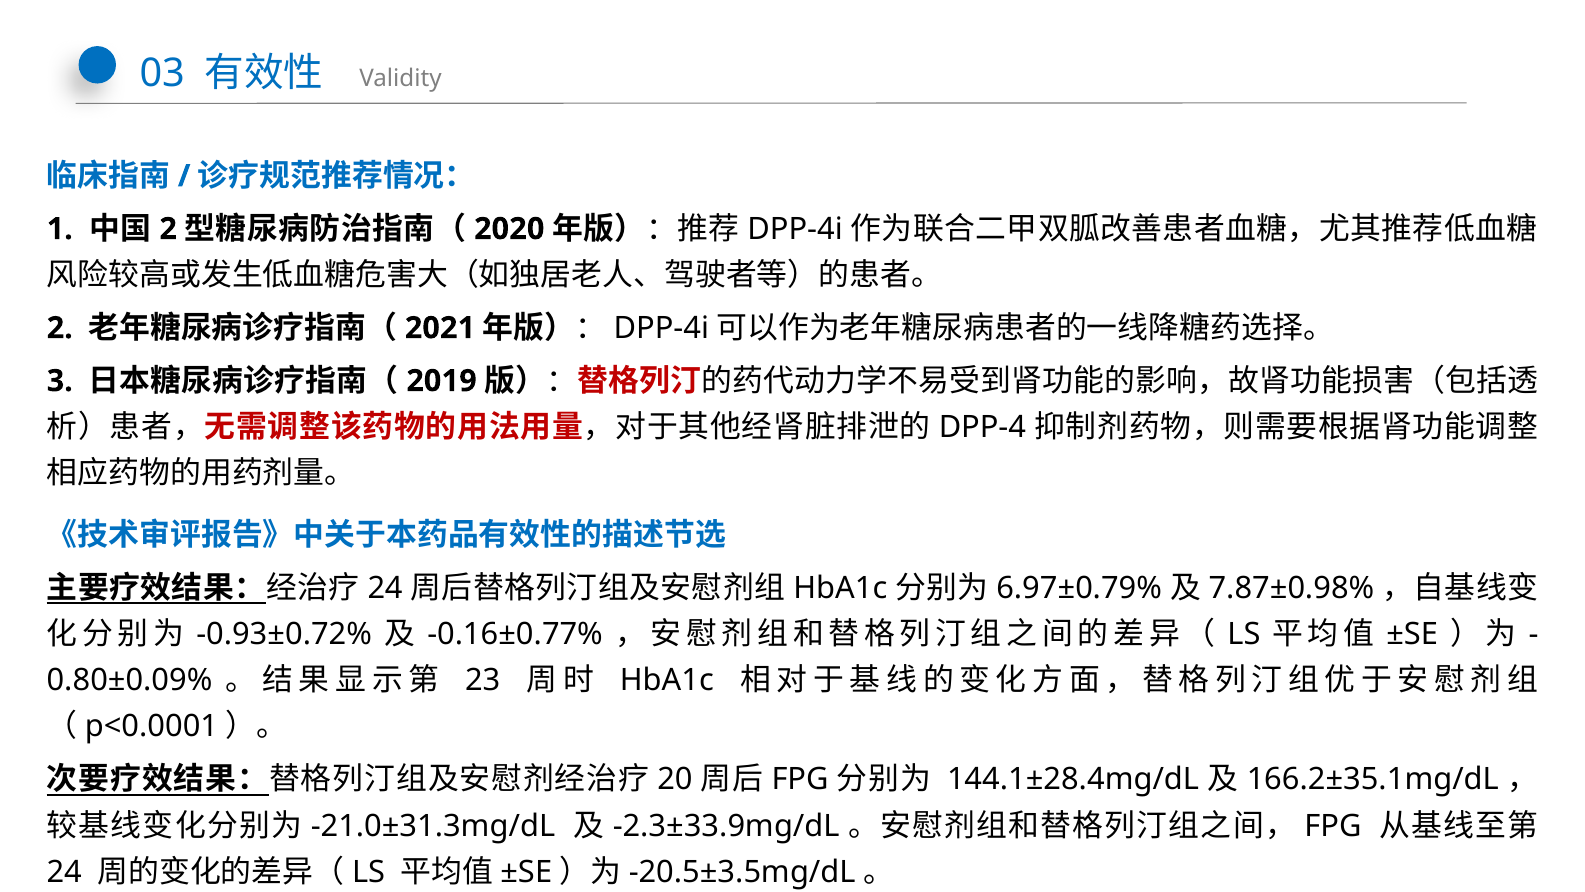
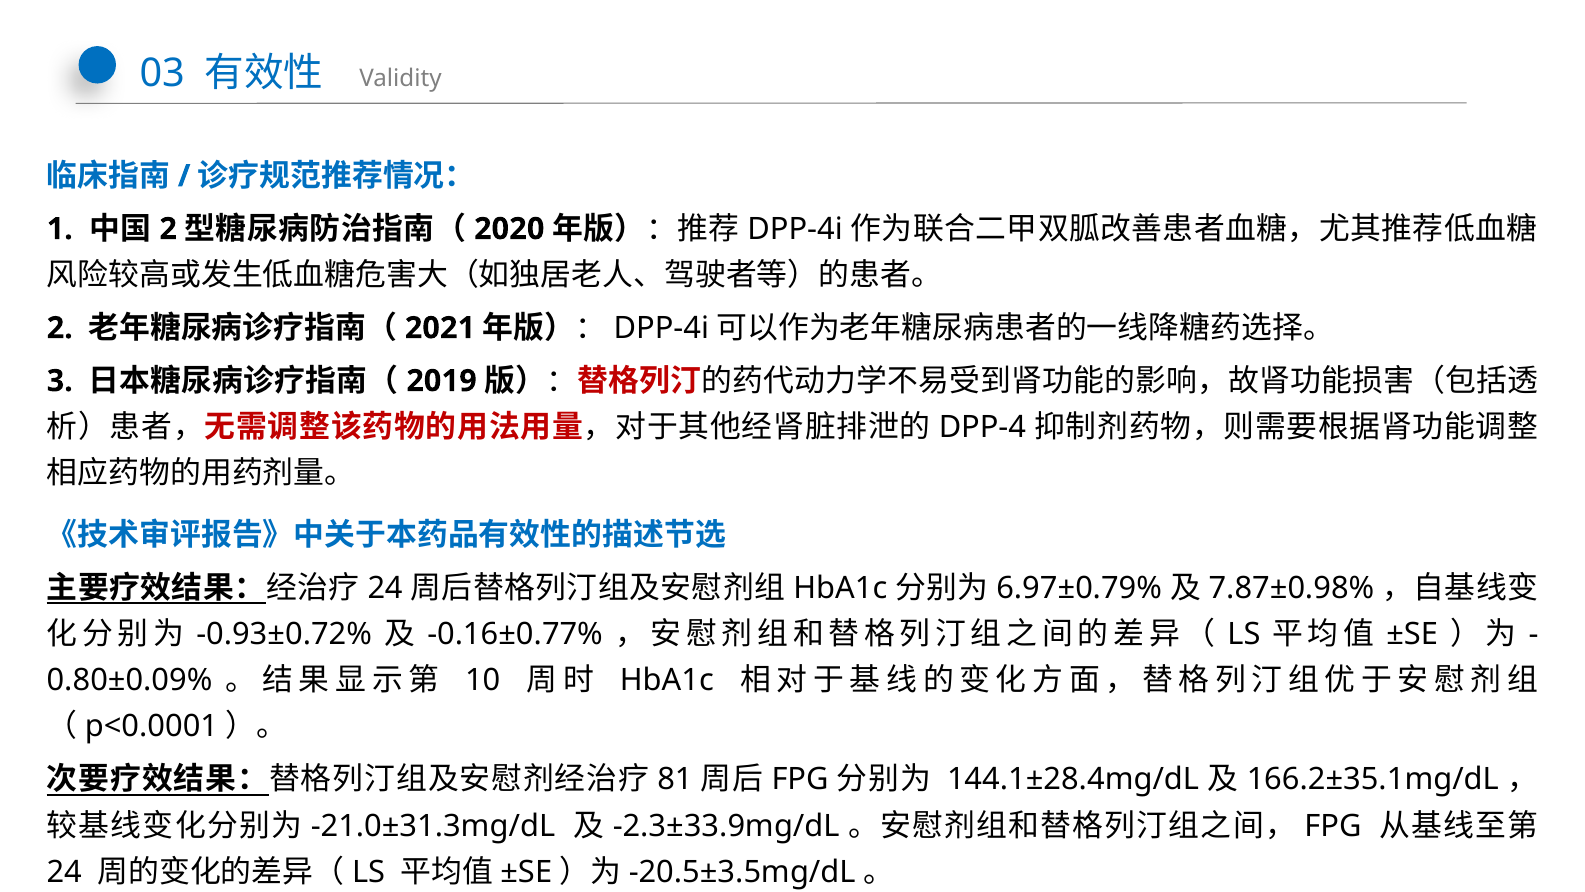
23: 23 -> 10 (483, 680)
20: 20 -> 81 (675, 779)
